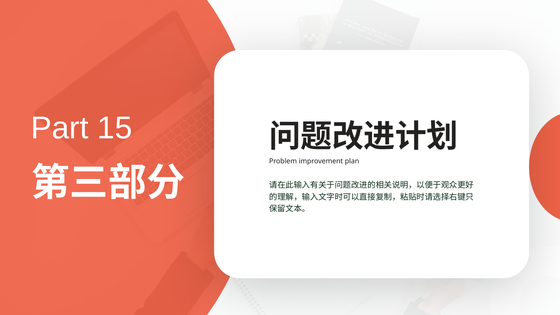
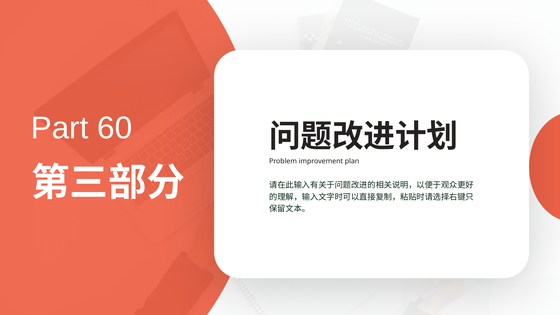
15: 15 -> 60 (115, 128)
